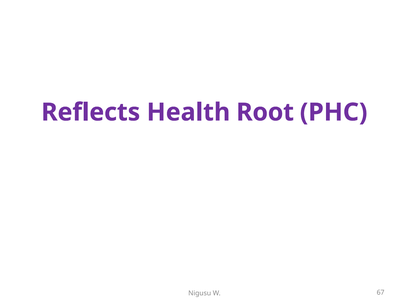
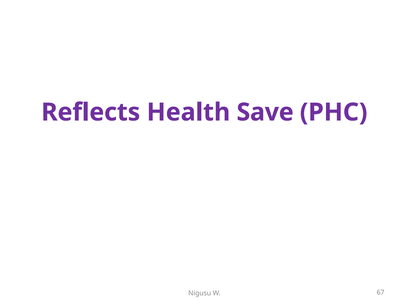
Root: Root -> Save (265, 112)
